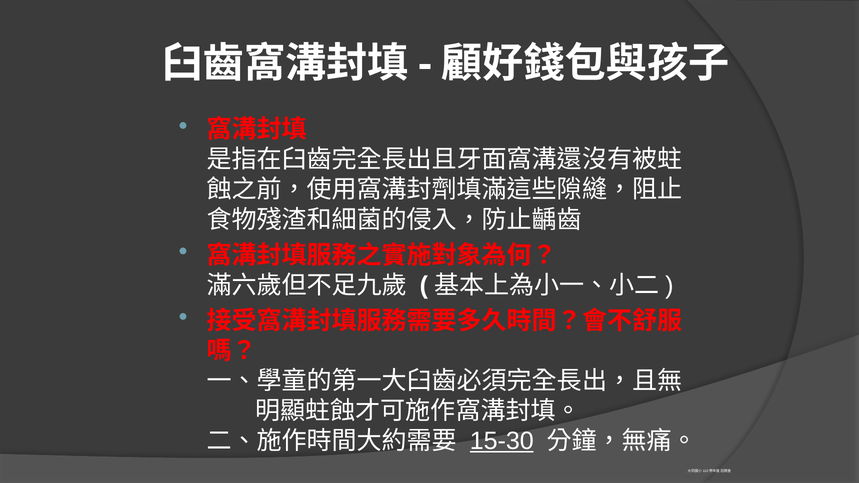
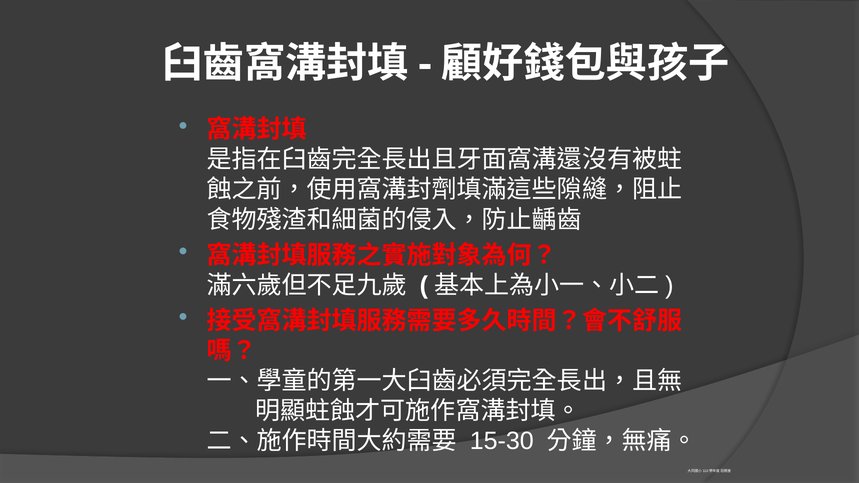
15-30 underline: present -> none (502, 441)
